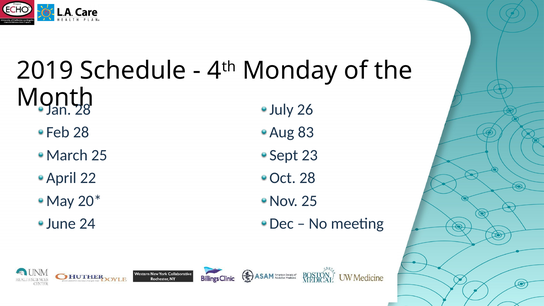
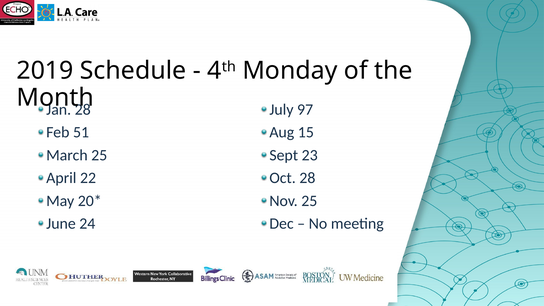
26: 26 -> 97 (305, 110)
Feb 28: 28 -> 51 (81, 132)
83: 83 -> 15 (306, 132)
